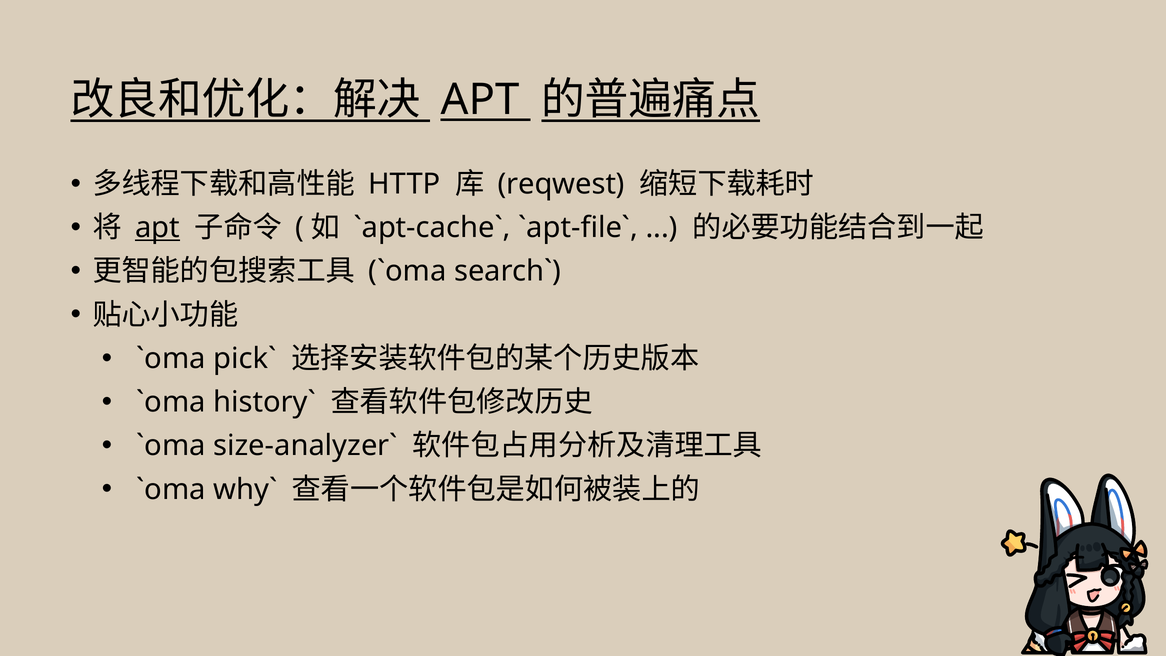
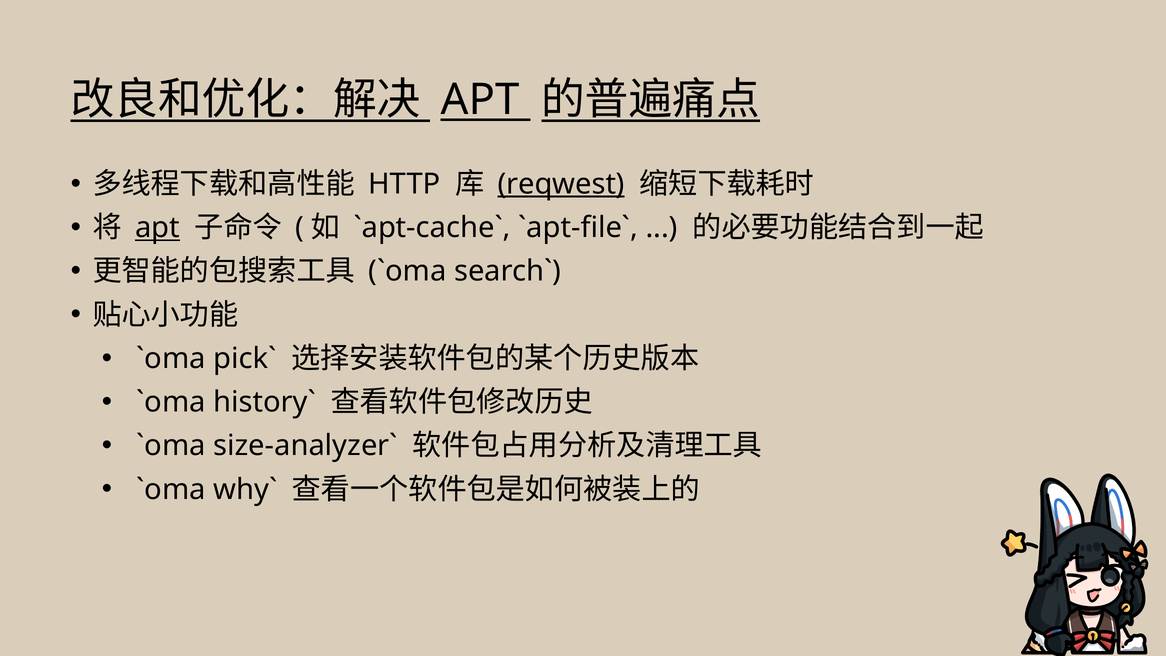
reqwest underline: none -> present (561, 184)
